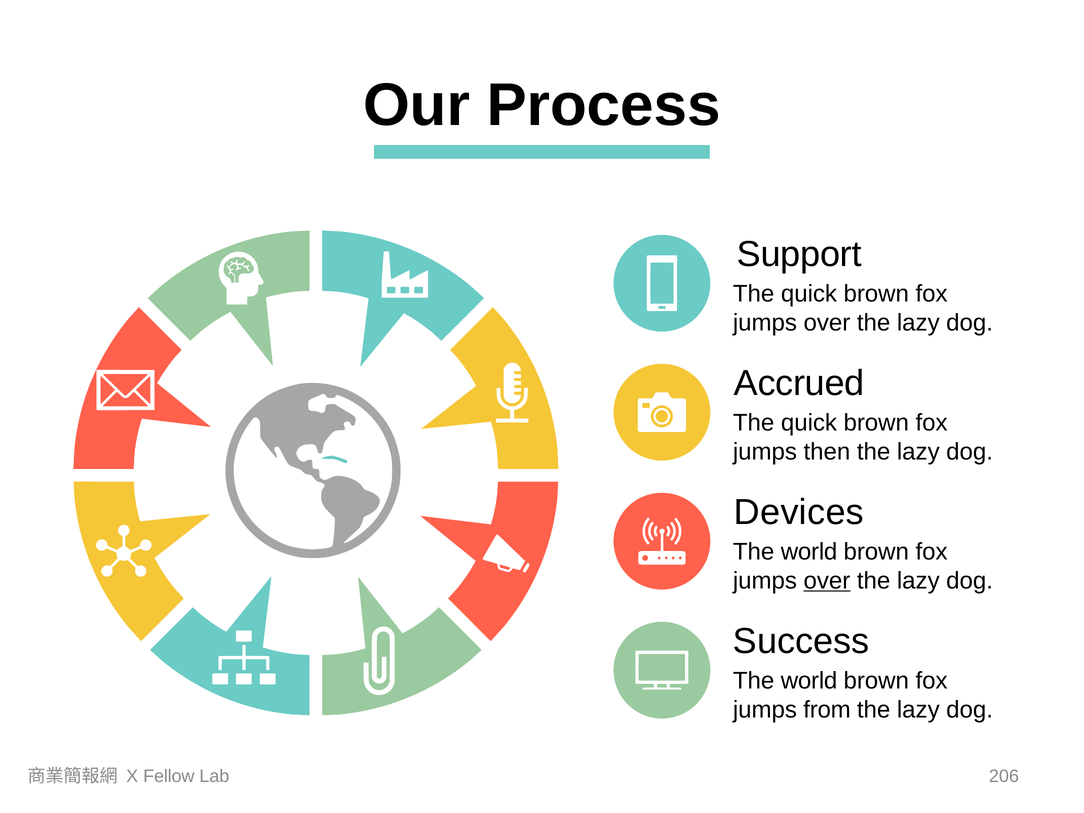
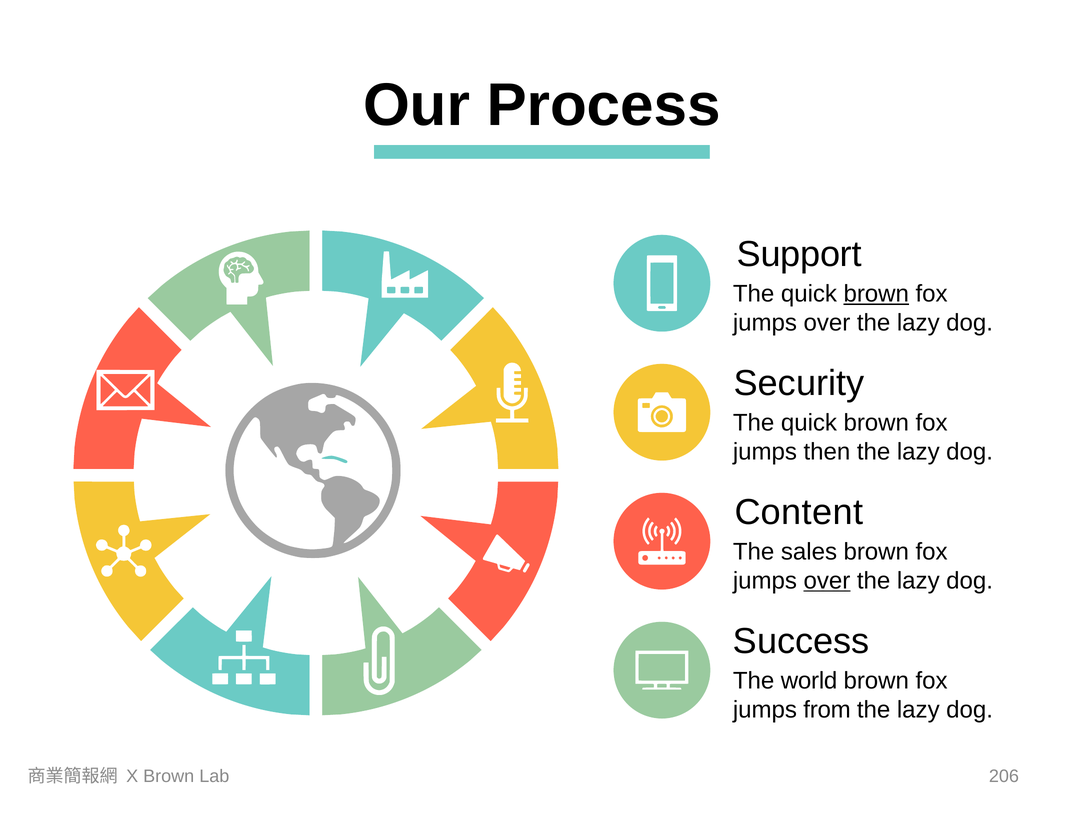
brown underline: none -> present (876, 294)
Accrued: Accrued -> Security (799, 383)
Devices: Devices -> Content (799, 512)
world: world -> sales (809, 552)
X Fellow: Fellow -> Brown (169, 776)
